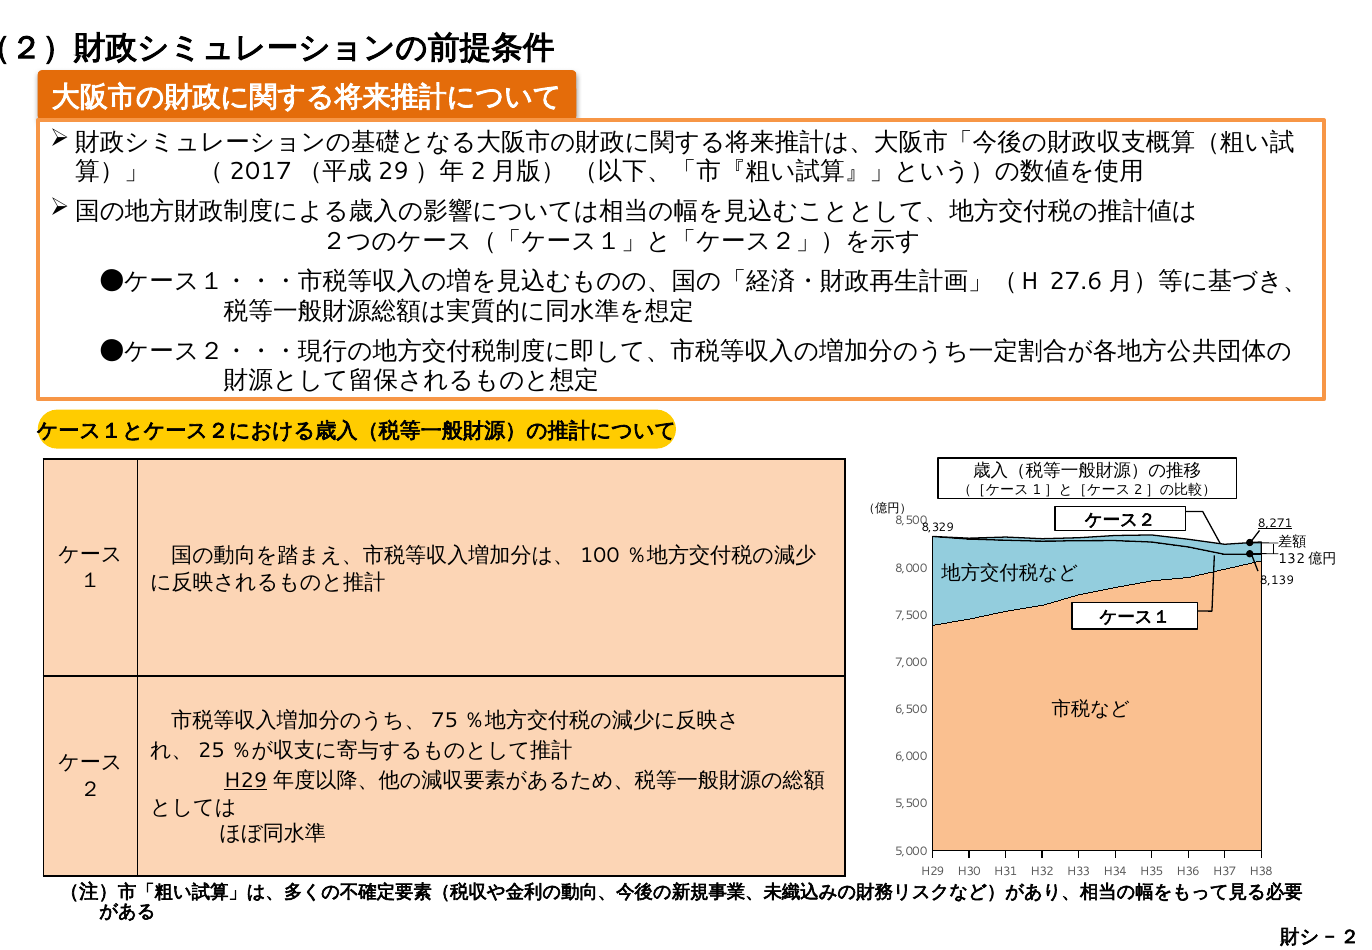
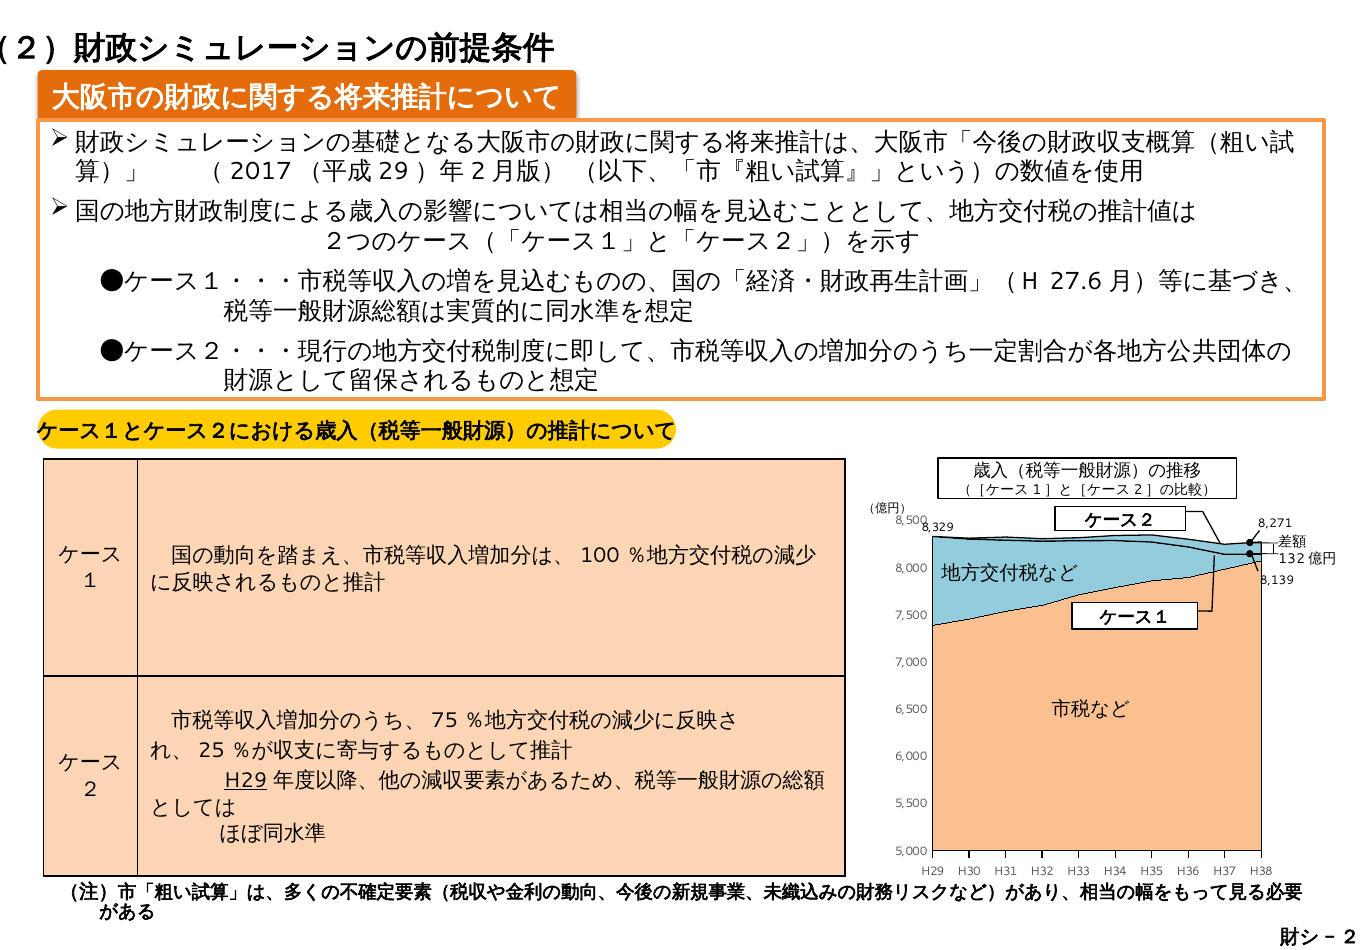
8,271 underline: present -> none (1275, 523)
